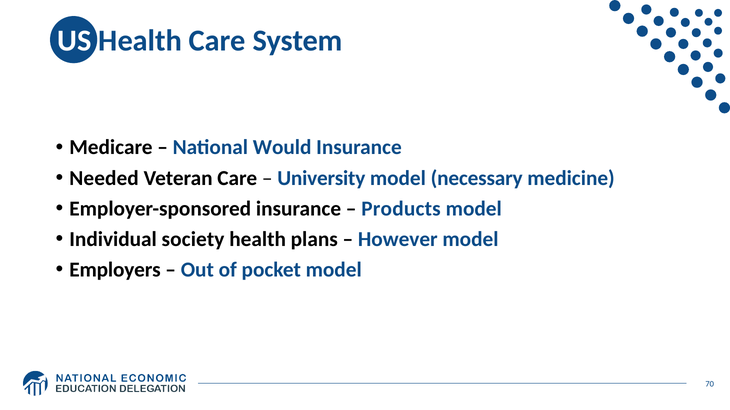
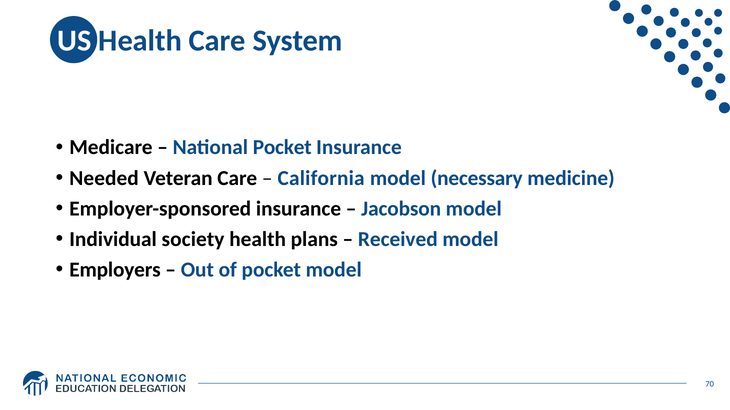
National Would: Would -> Pocket (282, 148)
University: University -> California (321, 178)
Products: Products -> Jacobson (401, 209)
However: However -> Received (398, 239)
